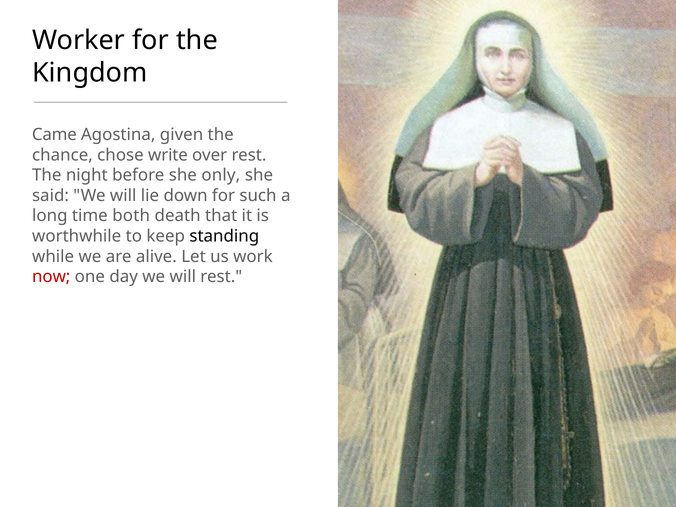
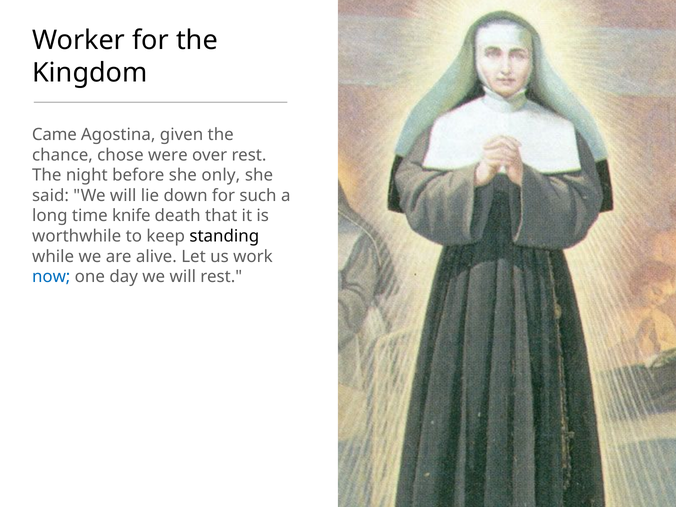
write: write -> were (168, 155)
both: both -> knife (131, 216)
now colour: red -> blue (51, 277)
